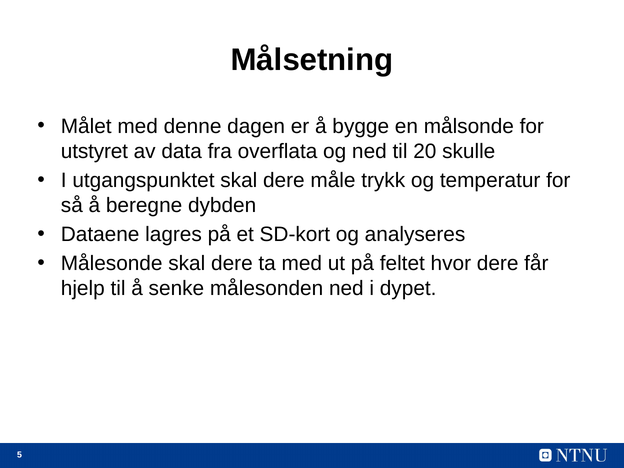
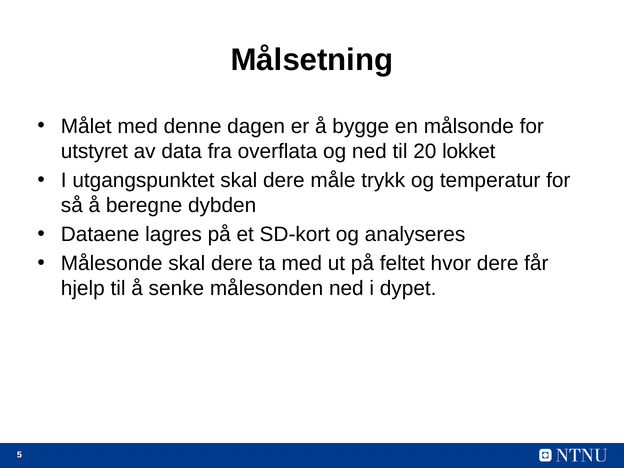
skulle: skulle -> lokket (469, 151)
